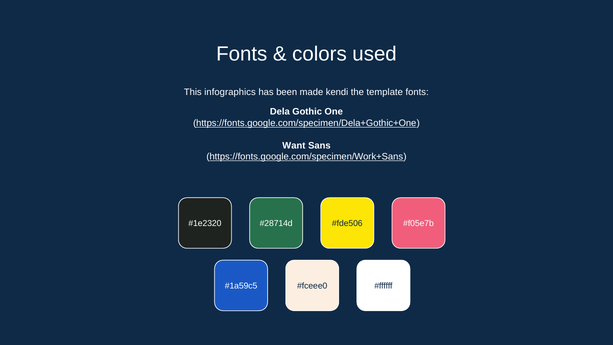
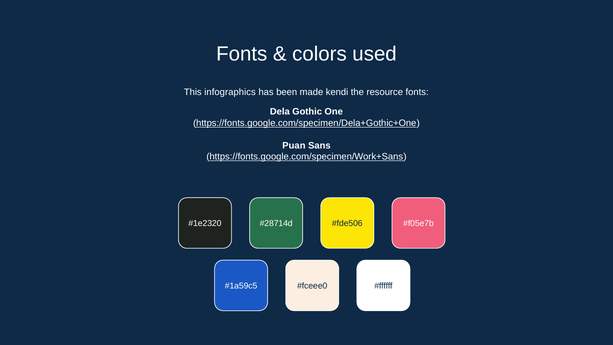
template: template -> resource (385, 92)
Want: Want -> Puan (294, 146)
